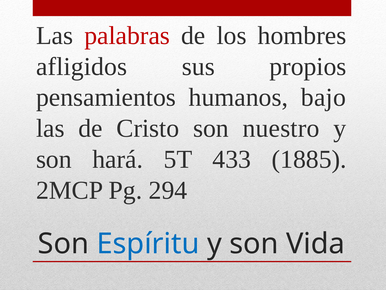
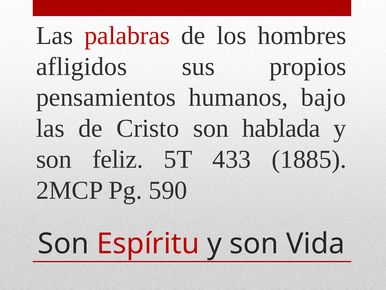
nuestro: nuestro -> hablada (281, 128)
hará: hará -> feliz (118, 159)
294: 294 -> 590 (168, 190)
Espíritu colour: blue -> red (148, 243)
